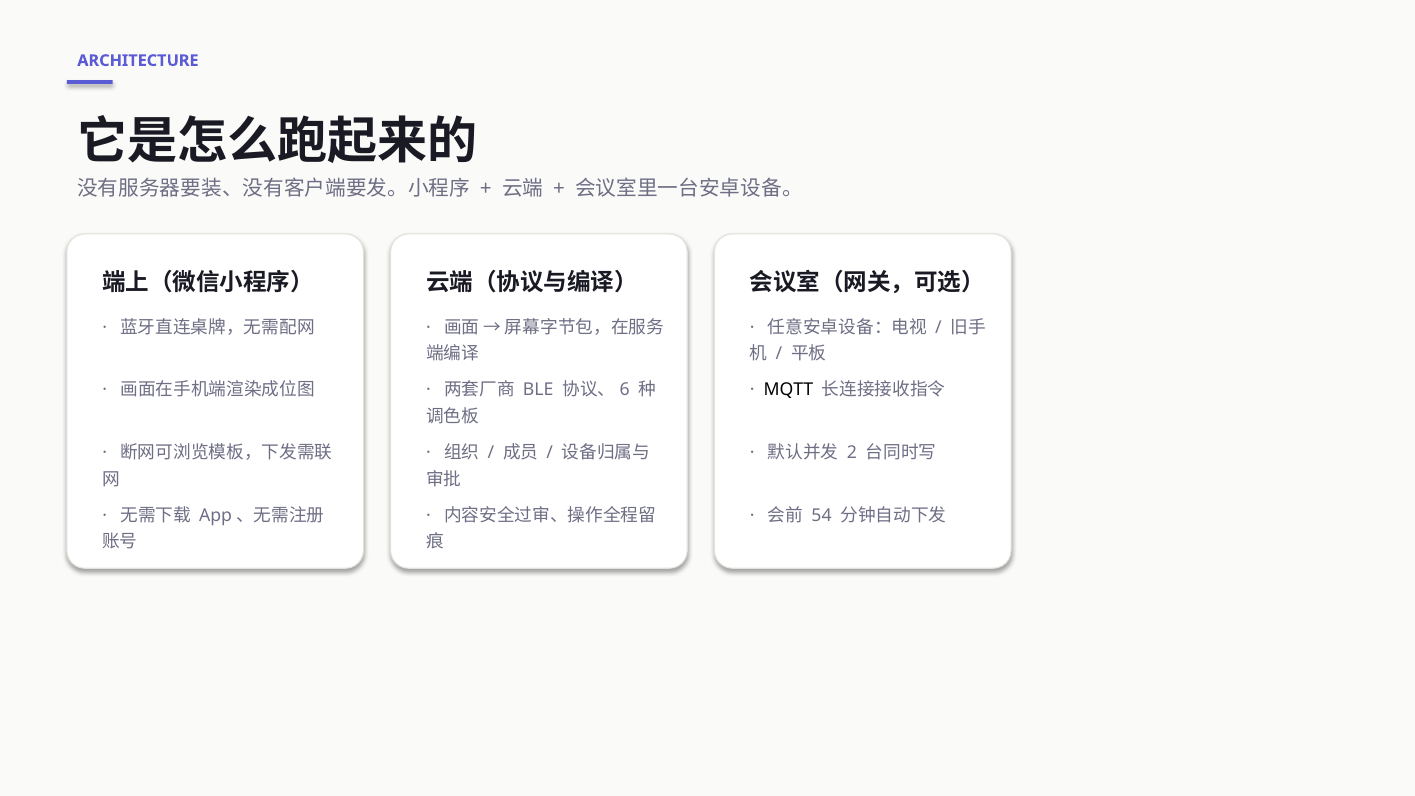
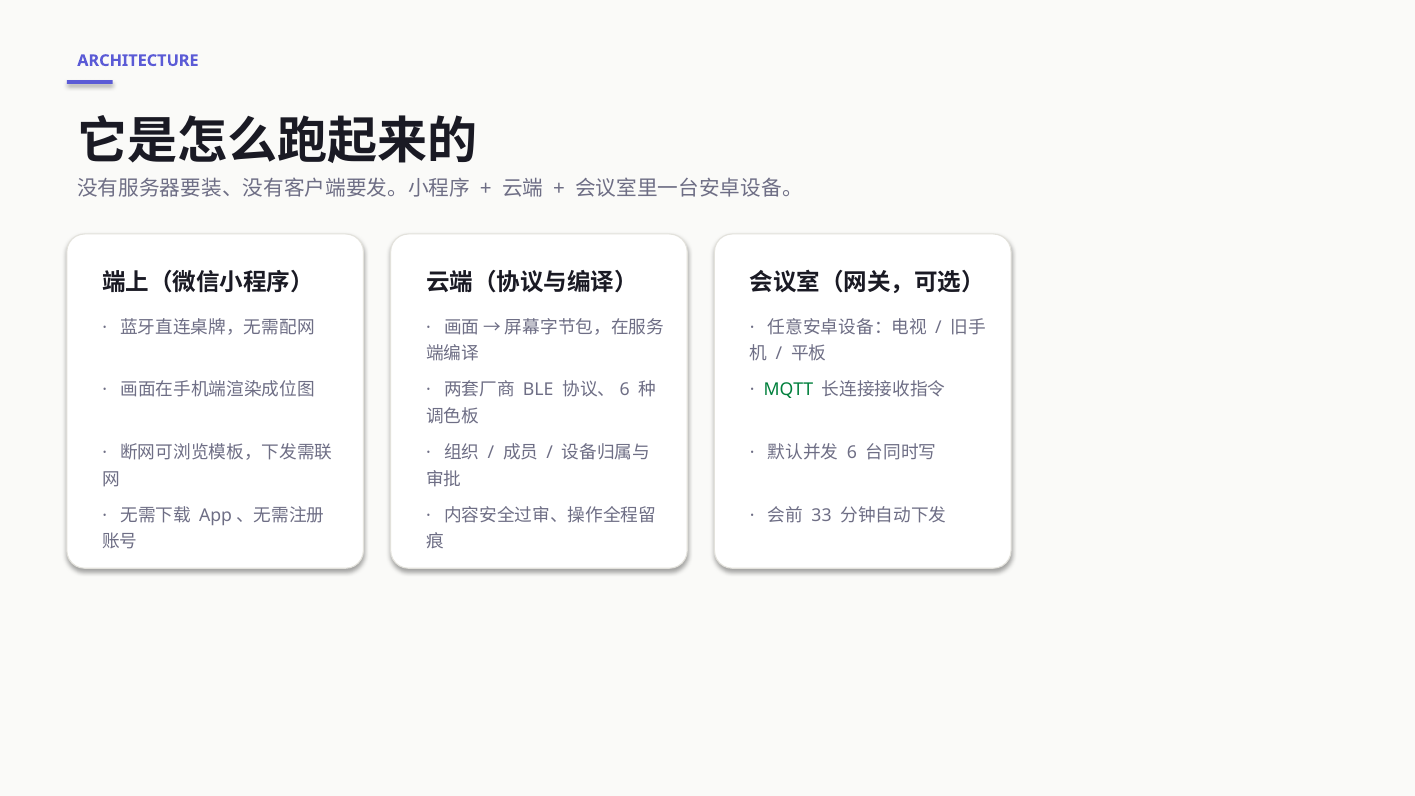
MQTT colour: black -> green (788, 390)
2: 2 -> 6 (852, 453)
54: 54 -> 33 (822, 515)
